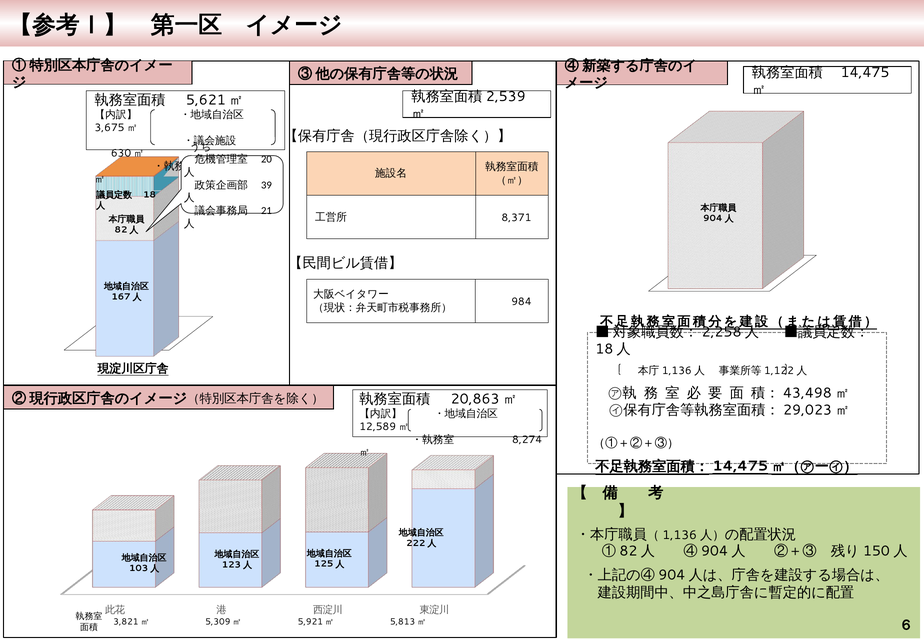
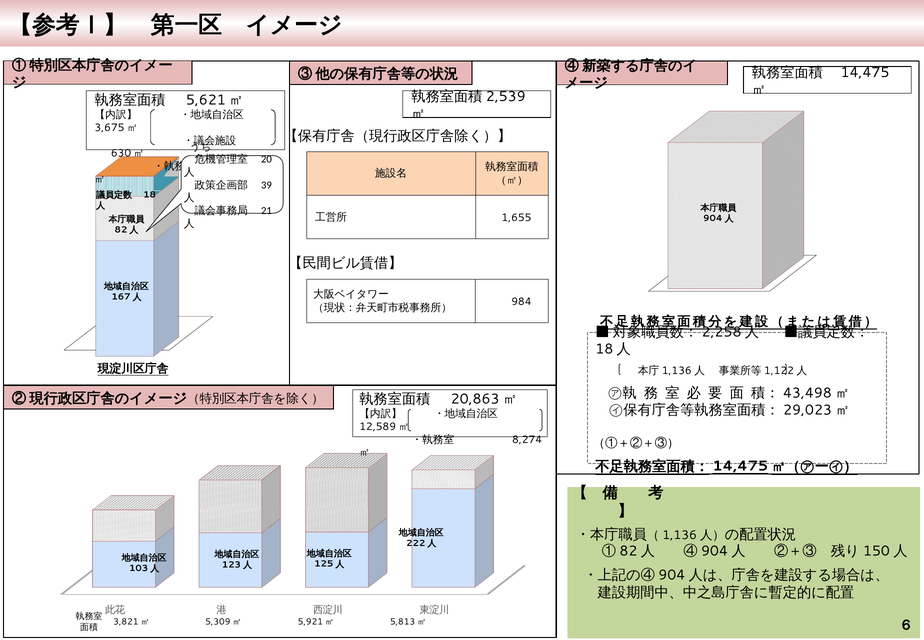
8,371: 8,371 -> 1,655 (516, 217)
